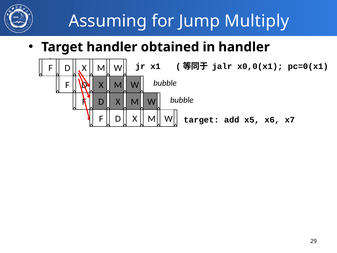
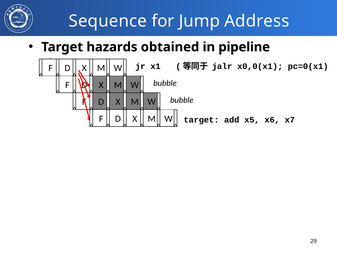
Assuming: Assuming -> Sequence (108, 21)
Multiply: Multiply -> Address (257, 21)
Target handler: handler -> hazards (112, 47)
in handler: handler -> pipeline (244, 47)
